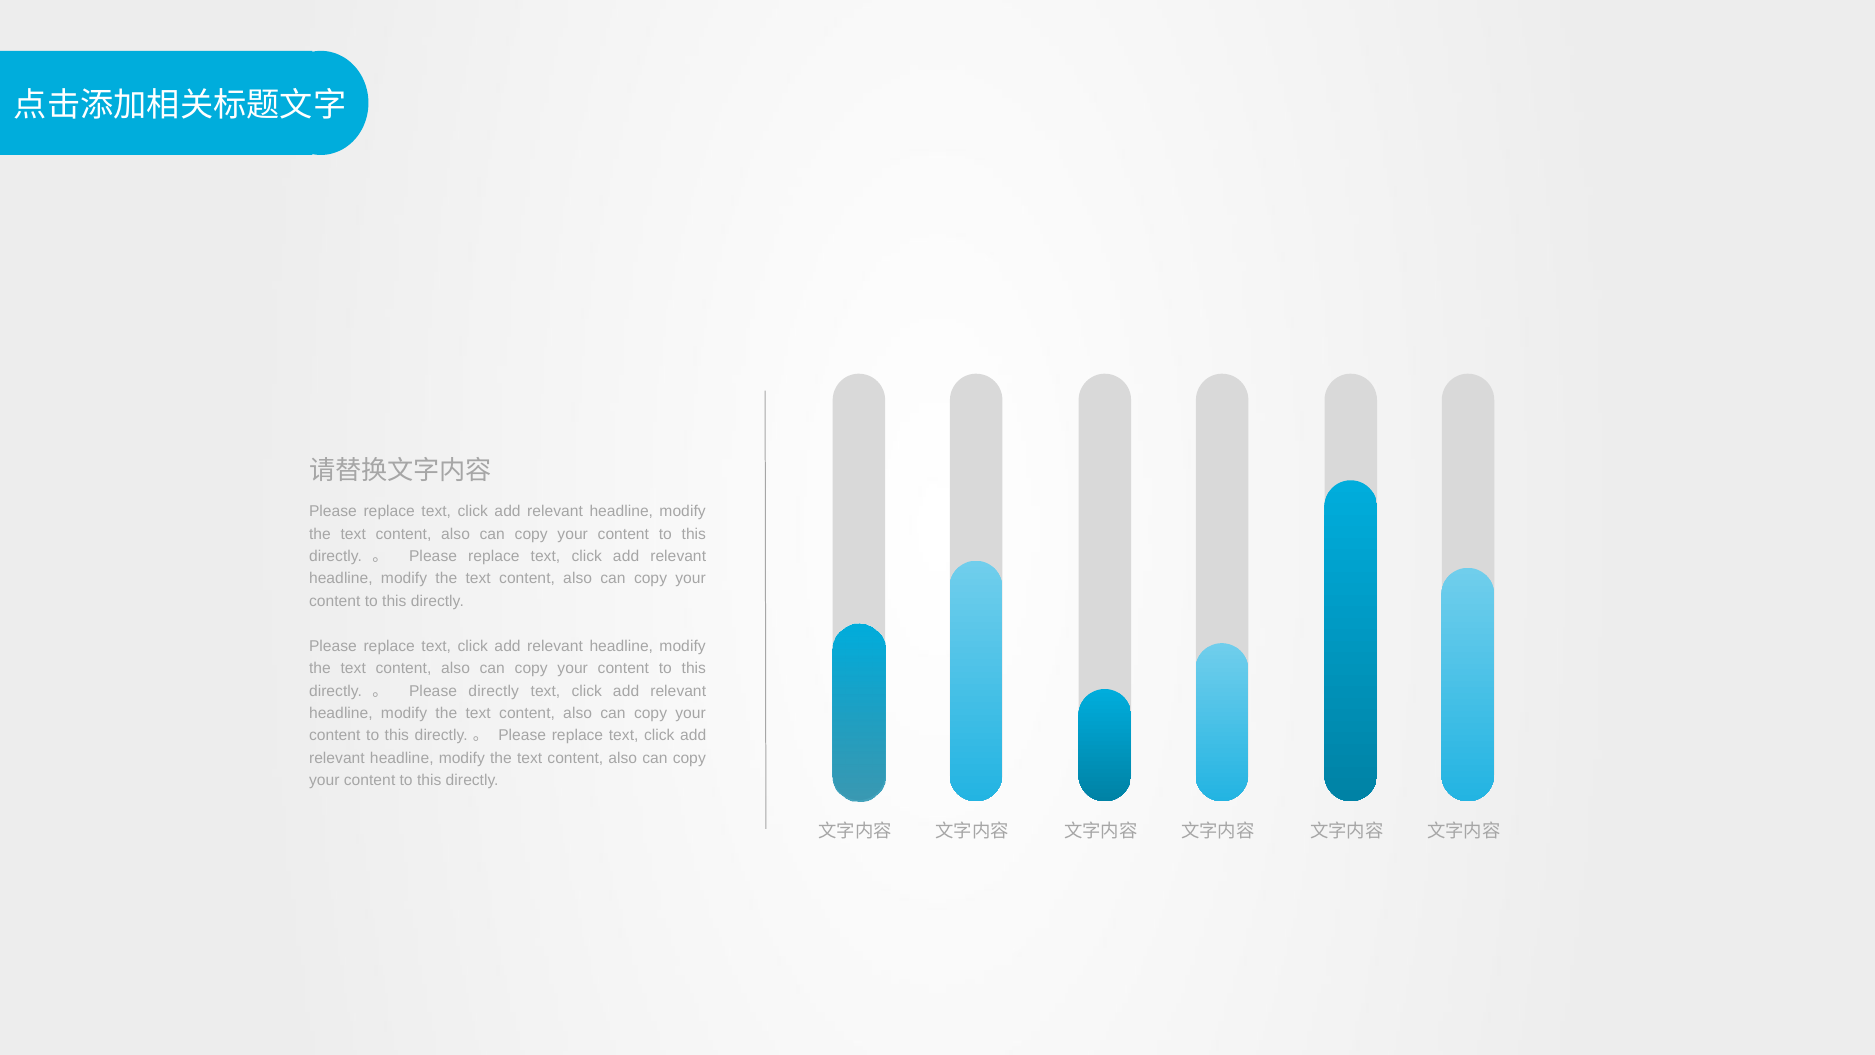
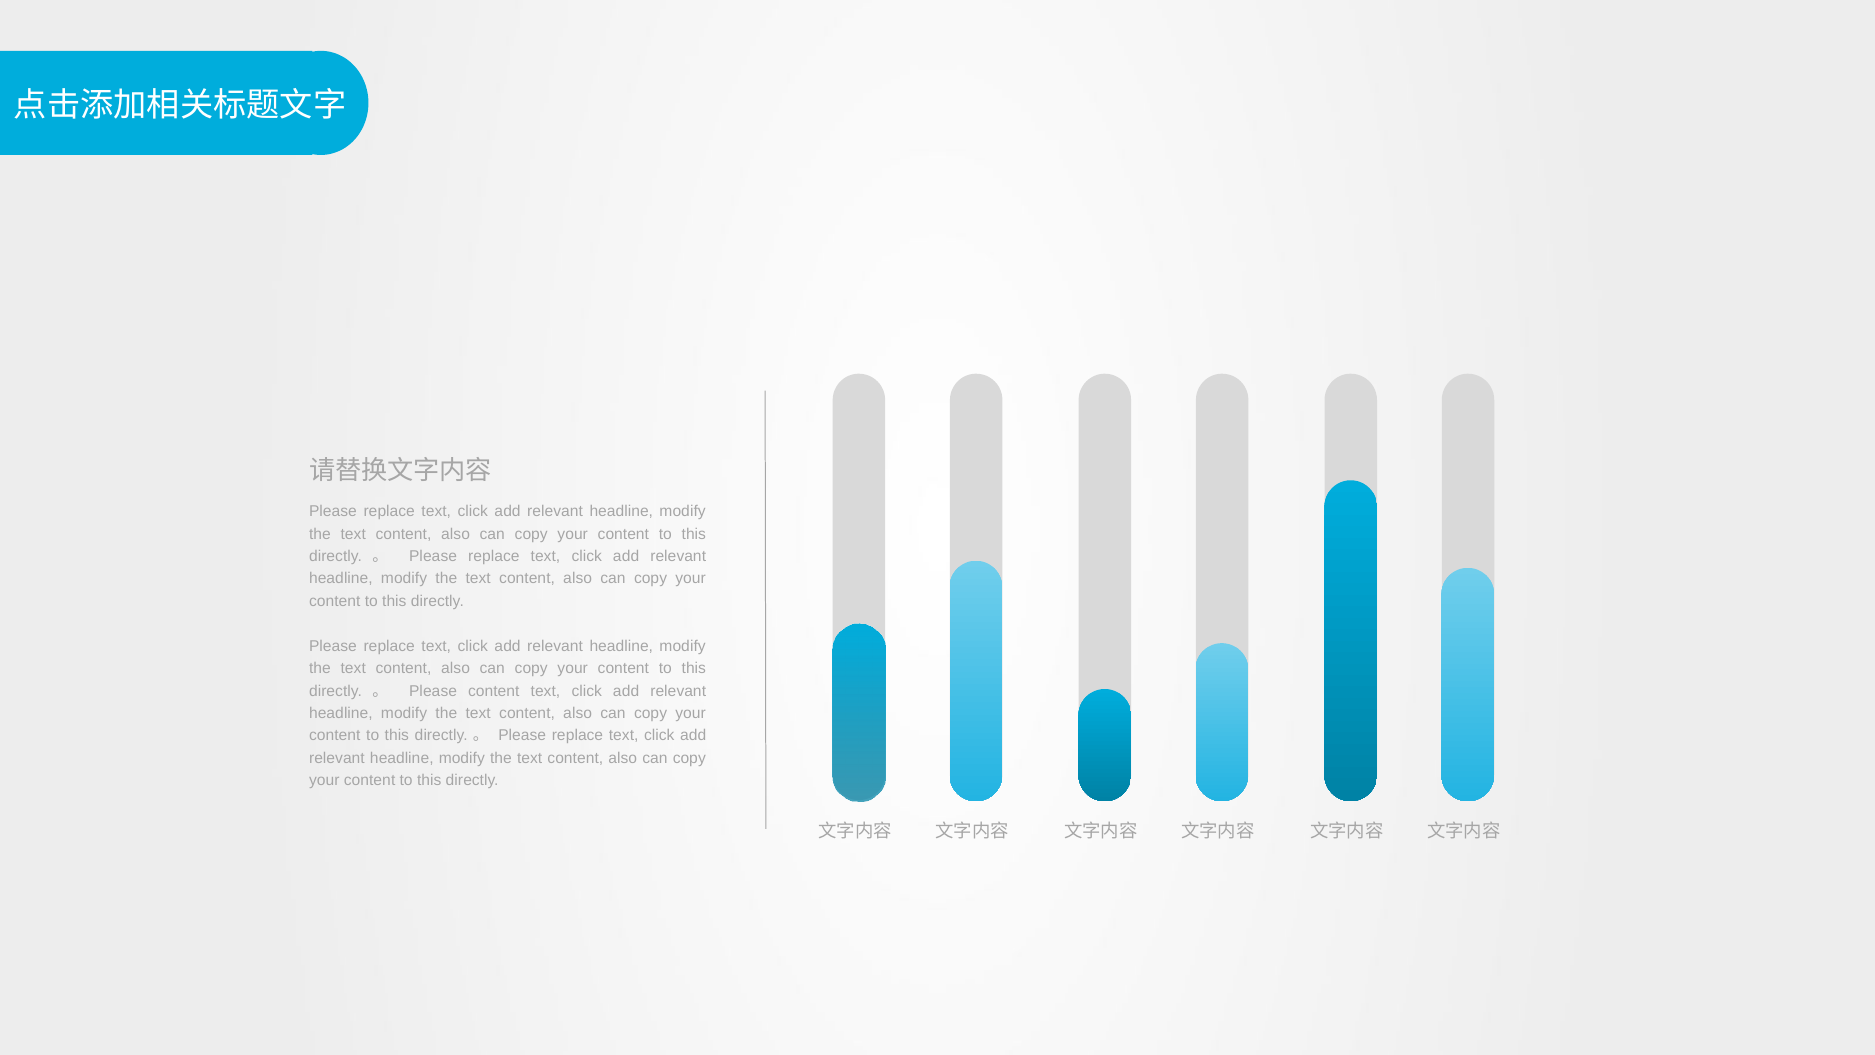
Please directly: directly -> content (494, 691)
